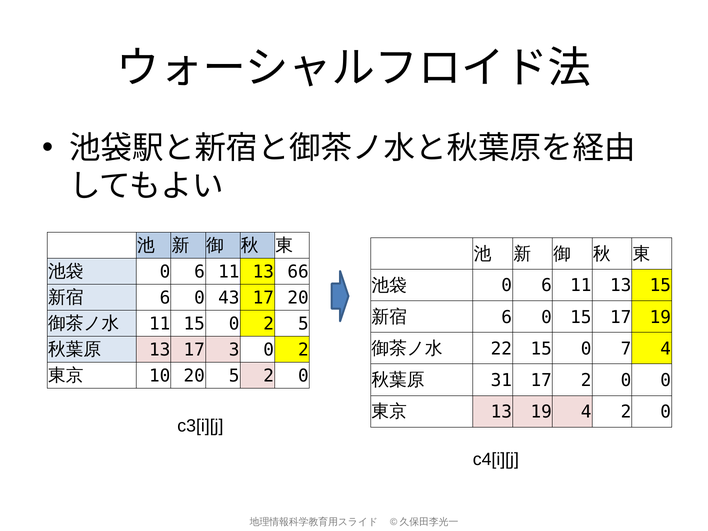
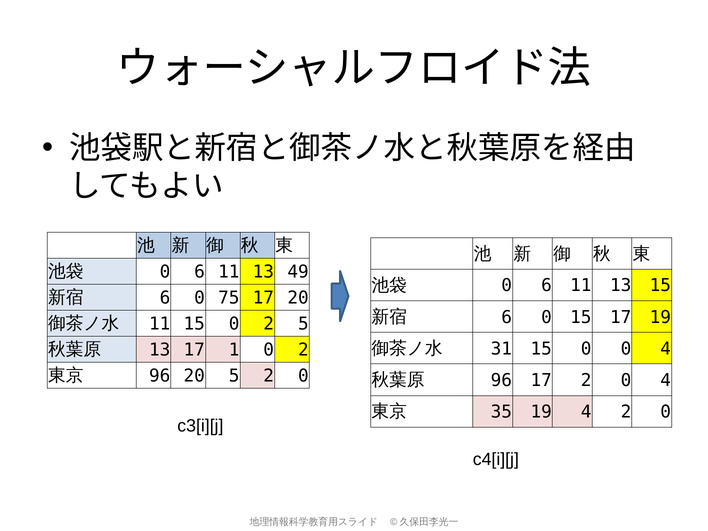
66: 66 -> 49 (298, 272)
43: 43 -> 75 (229, 298)
22: 22 -> 31 (501, 349)
0 7: 7 -> 0 (626, 349)
3: 3 -> 1 (234, 350)
10: 10 -> 96 (160, 376)
31: 31 -> 96 (501, 380)
2 0 0: 0 -> 4 (666, 380)
13: 13 -> 35 (501, 412)
